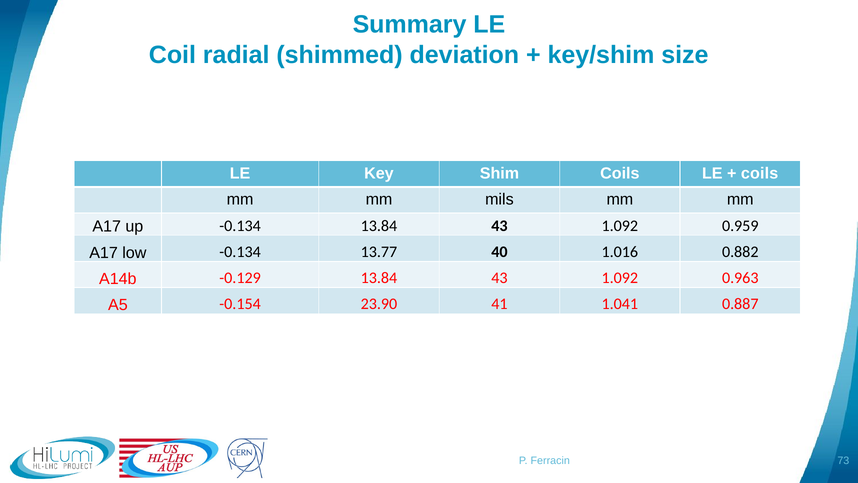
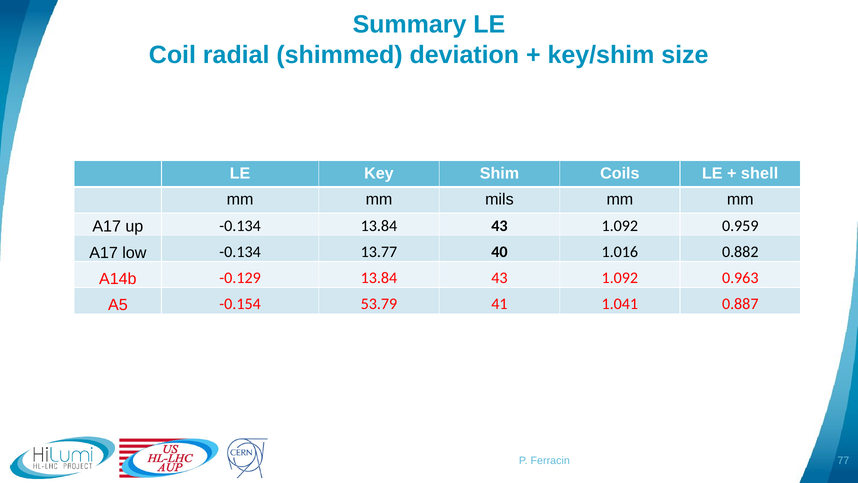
coils: coils -> shell (760, 173)
23.90: 23.90 -> 53.79 (379, 304)
73: 73 -> 77 (843, 460)
